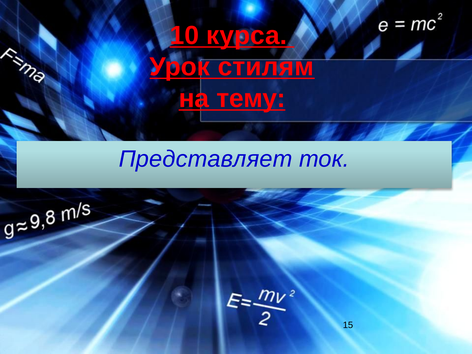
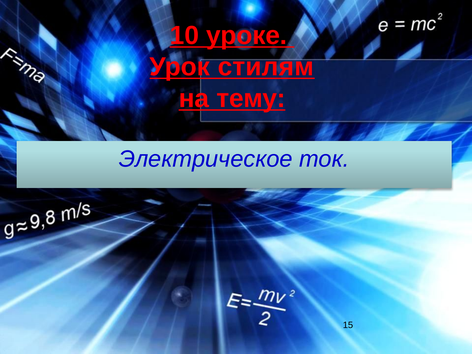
курса: курса -> уроке (247, 35)
Представляет: Представляет -> Электрическое (206, 159)
